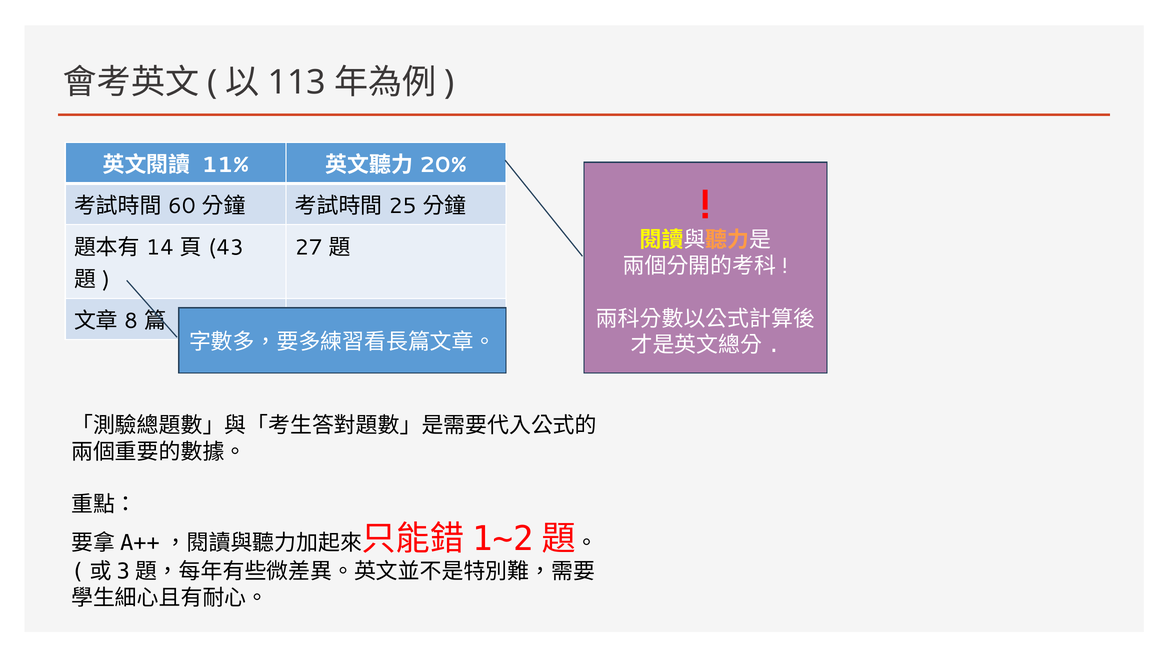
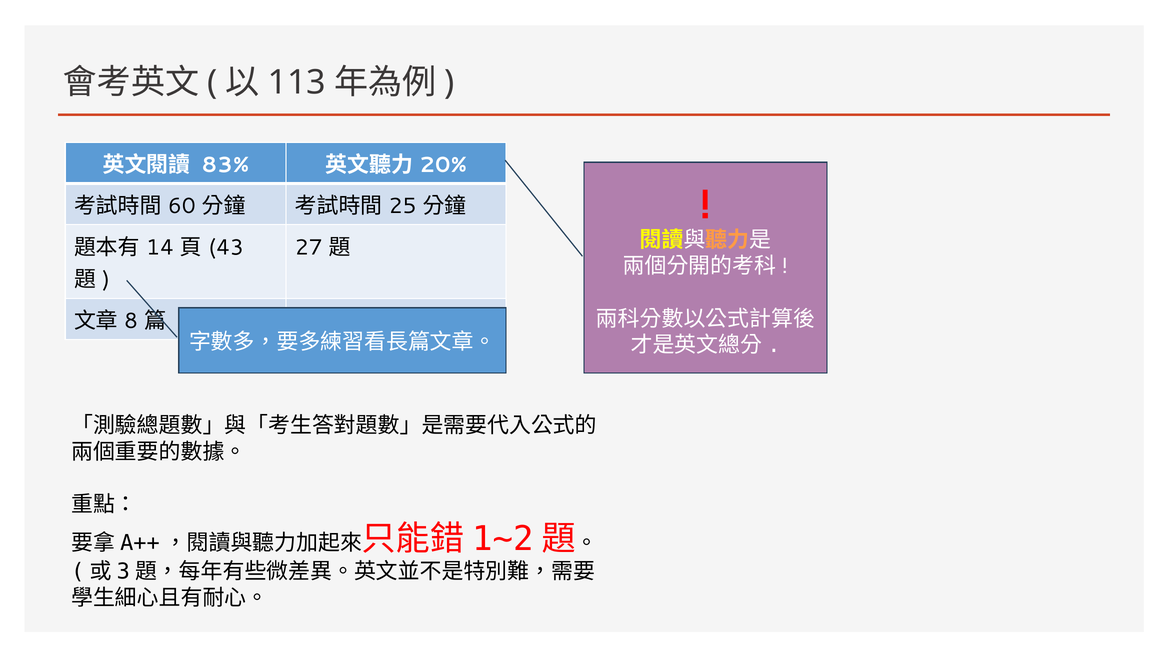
11%: 11% -> 83% (225, 165)
